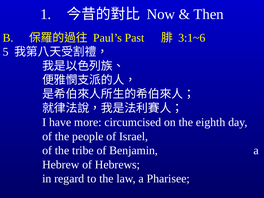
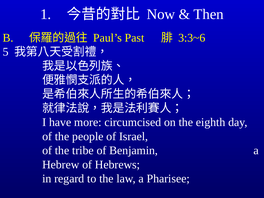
3:1~6: 3:1~6 -> 3:3~6 (192, 38)
